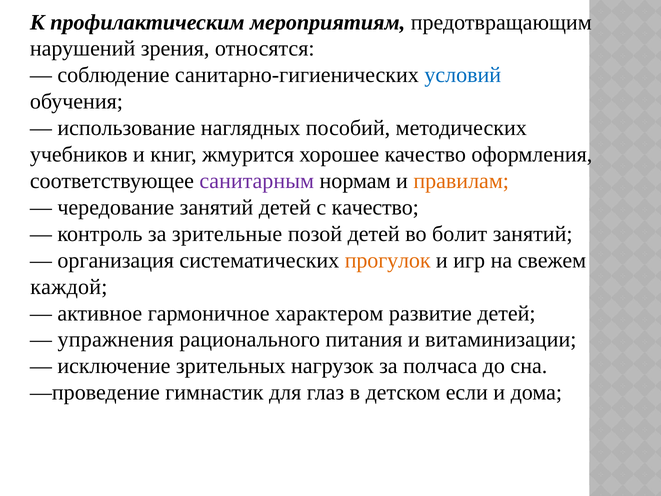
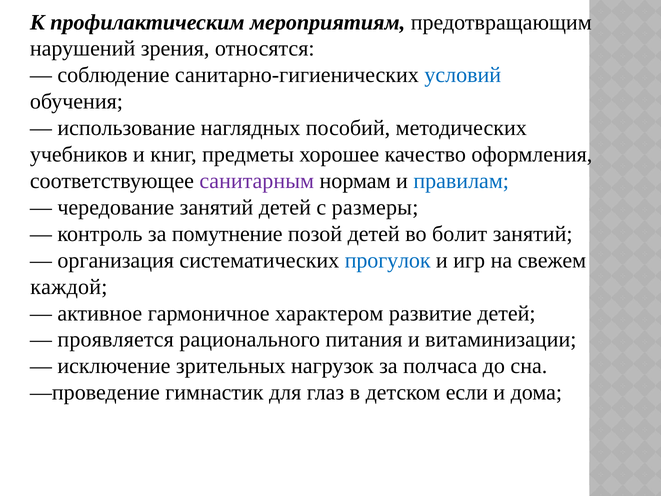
жмурится: жмурится -> предметы (248, 154)
правилам colour: orange -> blue (461, 181)
с качество: качество -> размеры (375, 207)
зрительные: зрительные -> помутнение (227, 234)
прогулок colour: orange -> blue (388, 260)
упражнения: упражнения -> проявляется (116, 340)
